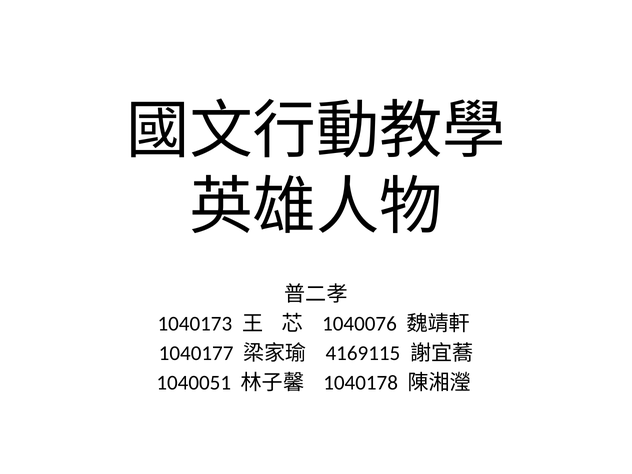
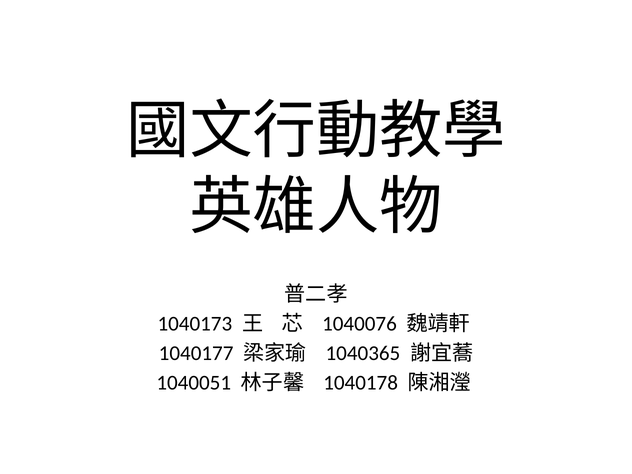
4169115: 4169115 -> 1040365 (363, 353)
